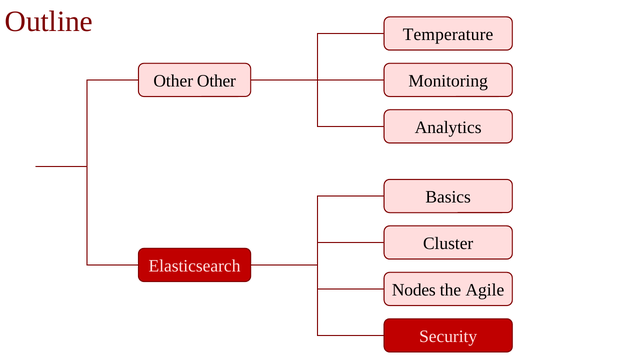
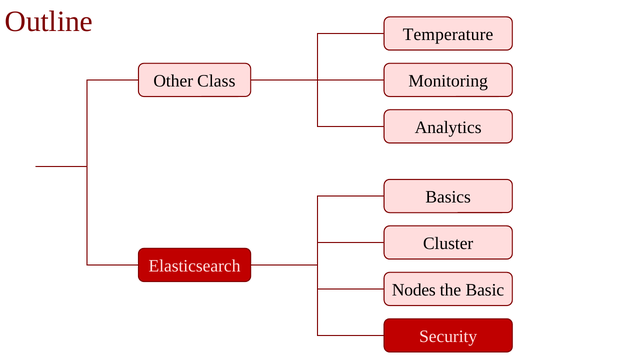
Other Other: Other -> Class (216, 81)
Agile: Agile -> Basic (485, 290)
